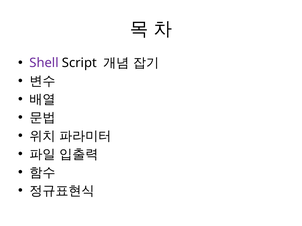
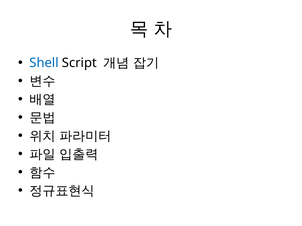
Shell colour: purple -> blue (44, 63)
